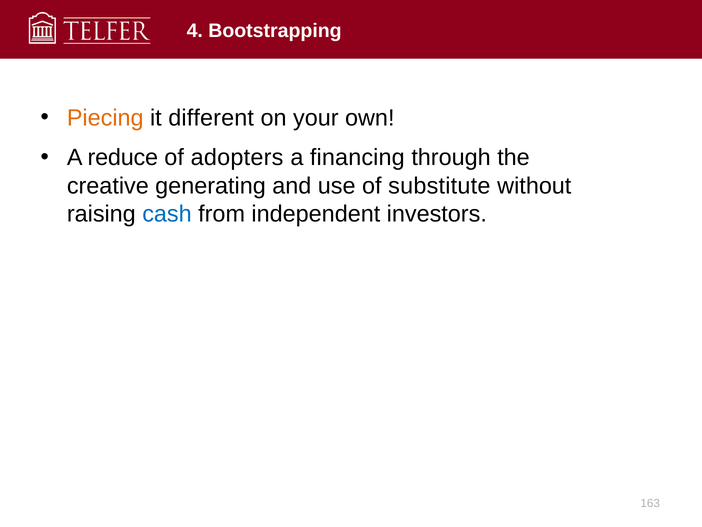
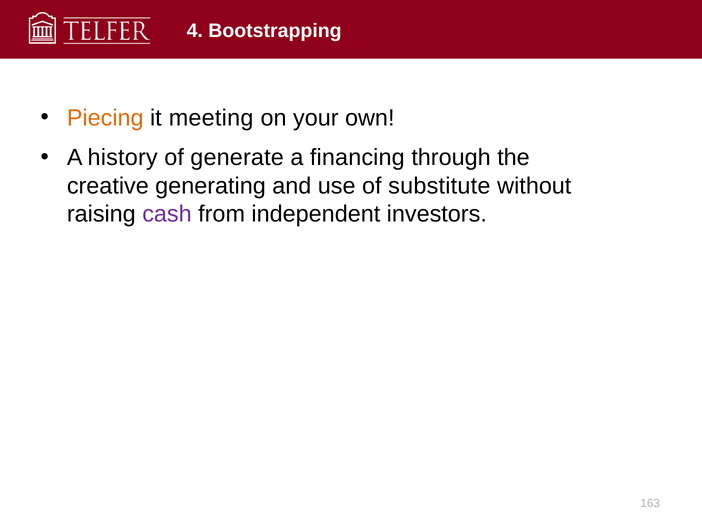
different: different -> meeting (211, 118)
reduce: reduce -> history (123, 158)
adopters: adopters -> generate (237, 158)
cash colour: blue -> purple (167, 214)
